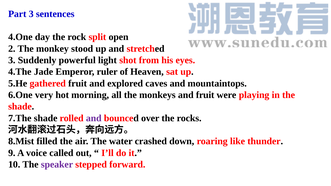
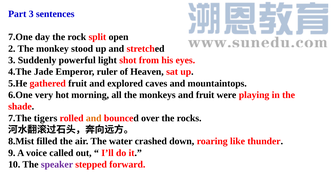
4.One: 4.One -> 7.One (20, 37)
7.The shade: shade -> tigers (46, 118)
and colour: purple -> orange (94, 118)
